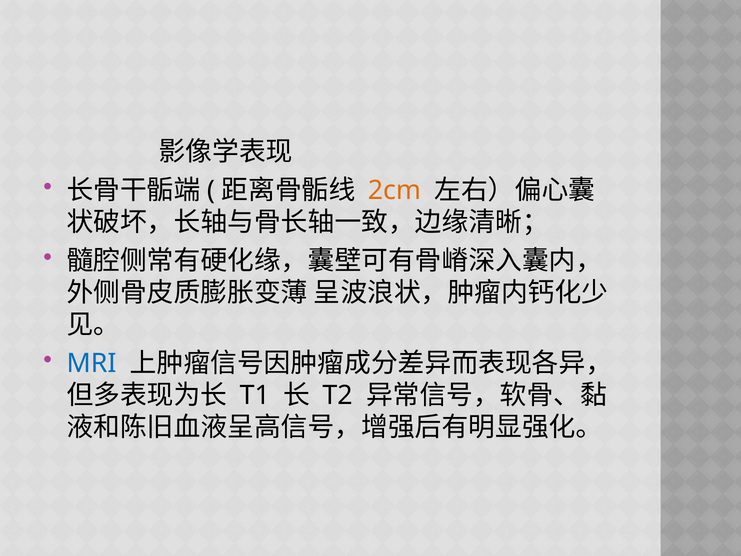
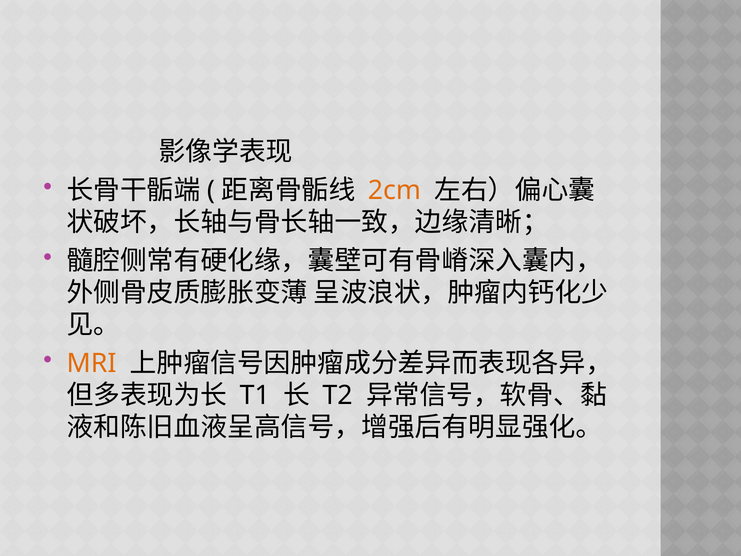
MRI colour: blue -> orange (92, 363)
